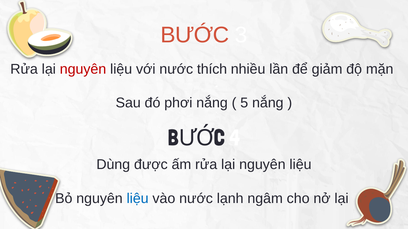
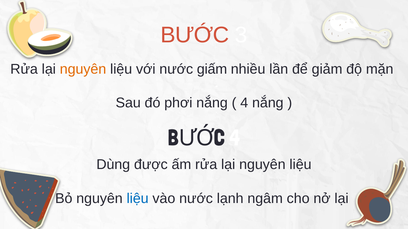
nguyên colour: red -> orange (83, 69)
thích: thích -> giấm (212, 69)
5: 5 -> 4 (244, 103)
